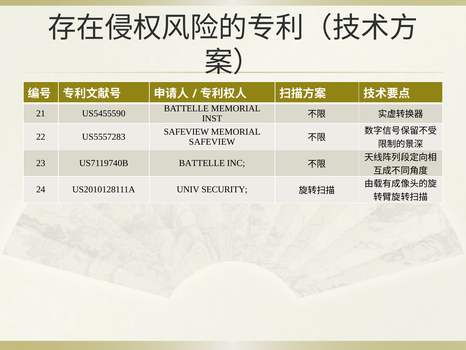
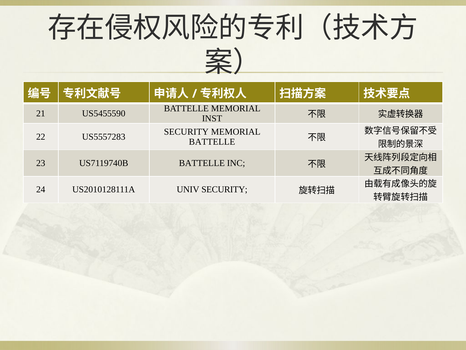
SAFEVIEW: SAFEVIEW -> SECURITY (186, 131)
SAFEVIEW: SAFEVIEW -> BATTELLE (212, 142)
